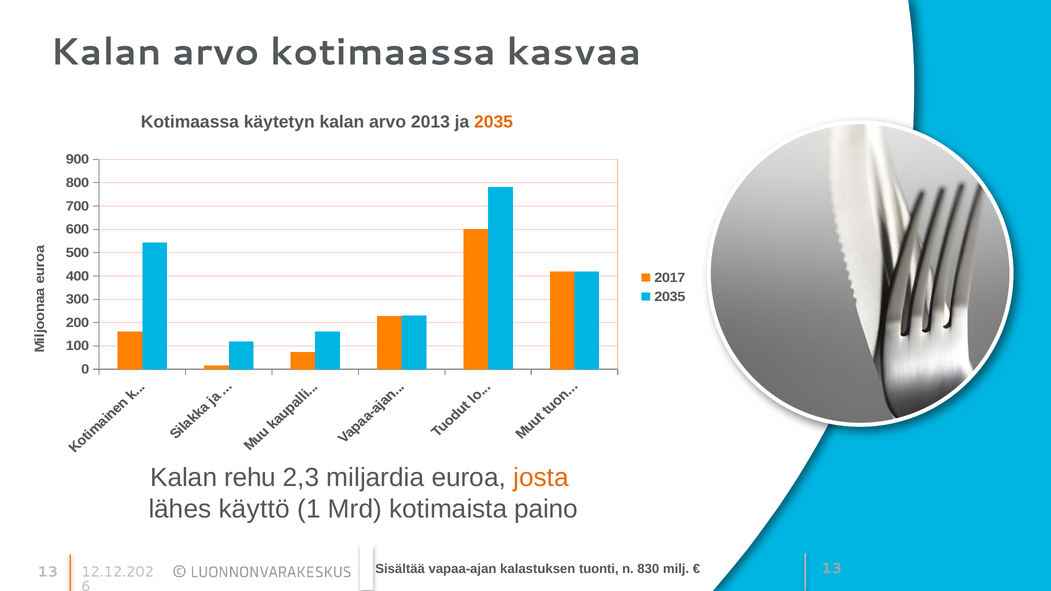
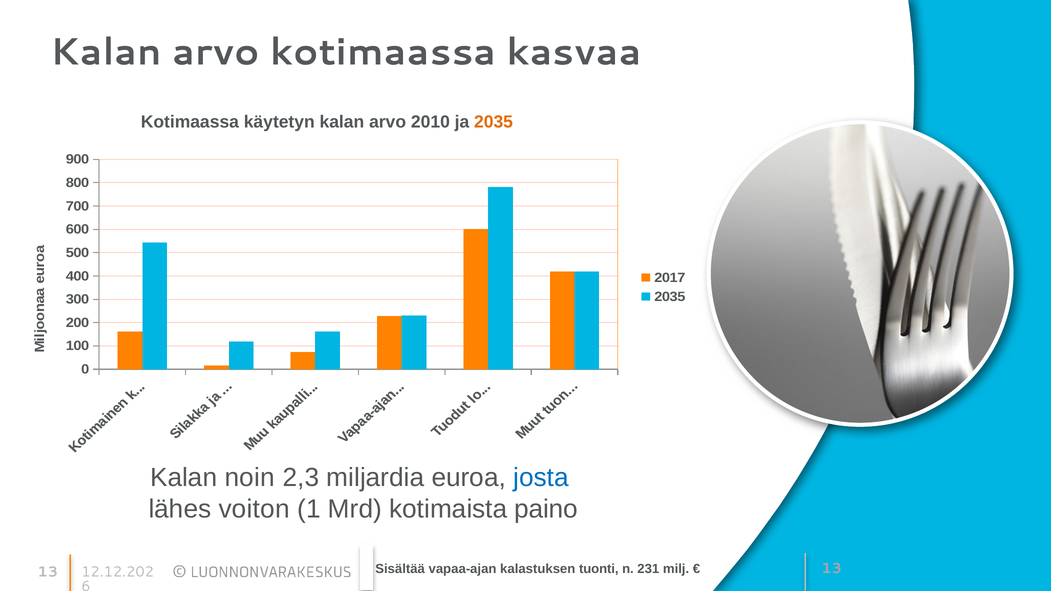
2013: 2013 -> 2010 (430, 122)
rehu: rehu -> noin (250, 478)
josta colour: orange -> blue (541, 478)
käyttö: käyttö -> voiton (254, 509)
830: 830 -> 231 (648, 569)
